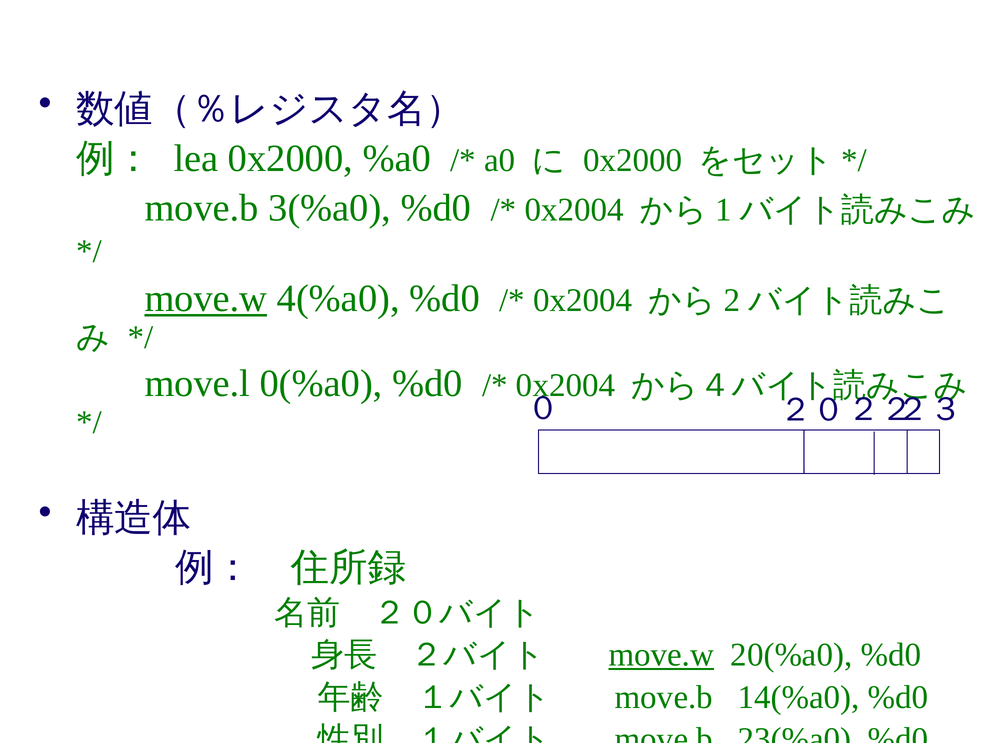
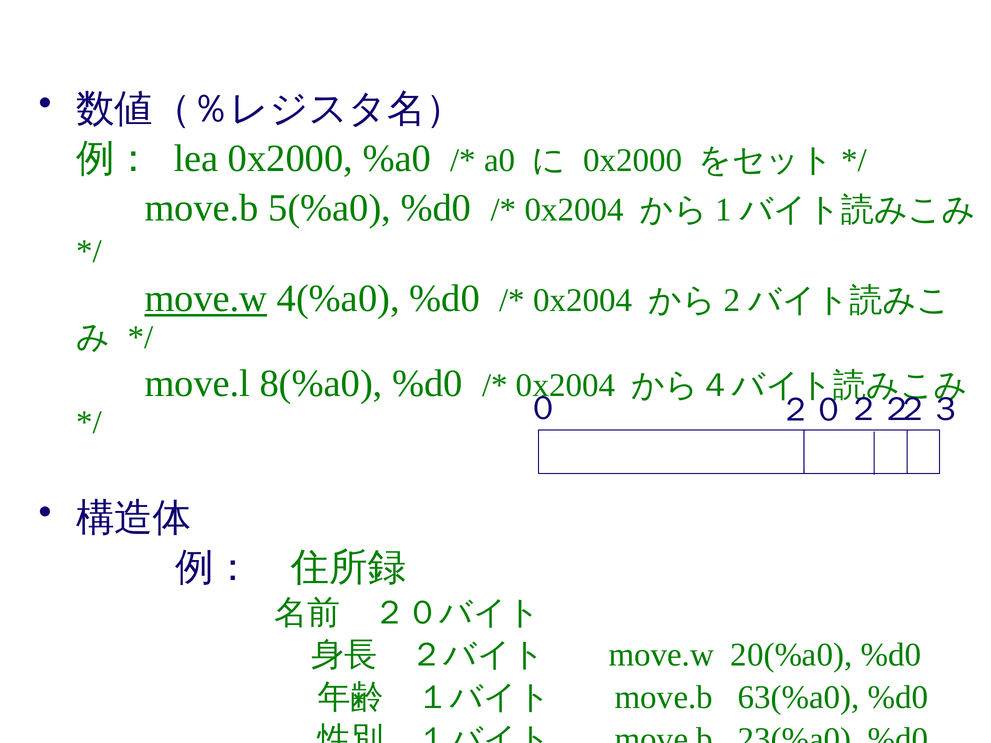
3(%a0: 3(%a0 -> 5(%a0 (330, 208)
0(%a0: 0(%a0 -> 8(%a0 (321, 384)
move.w underline: present -> none (661, 655)
14(%a0: 14(%a0 -> 63(%a0 (799, 697)
